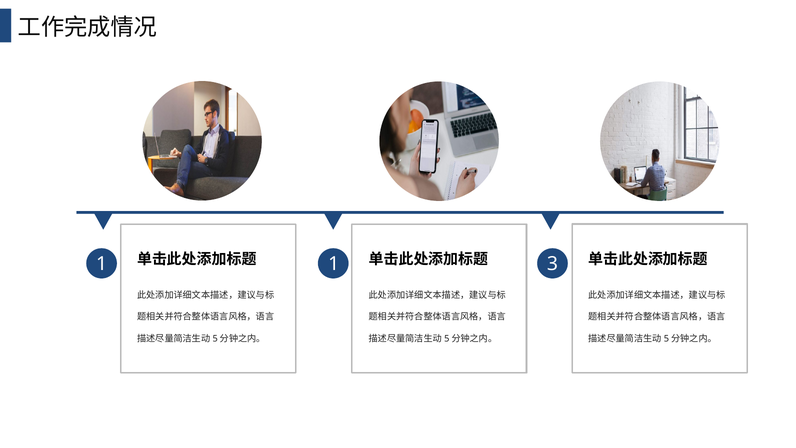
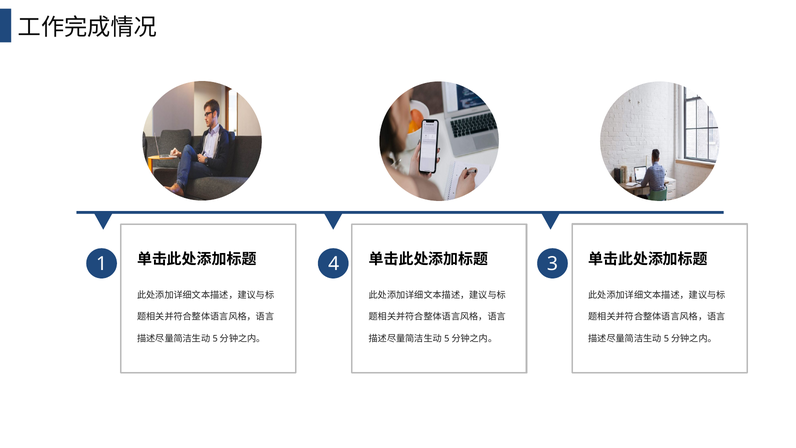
1 1: 1 -> 4 (334, 264)
